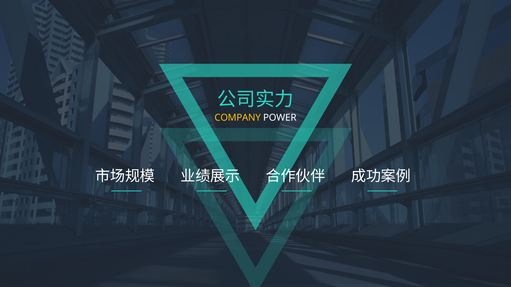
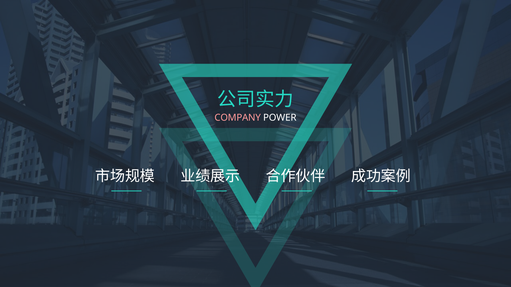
COMPANY colour: yellow -> pink (238, 118)
